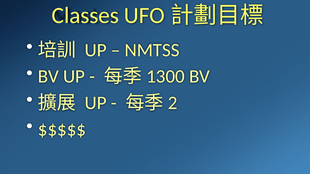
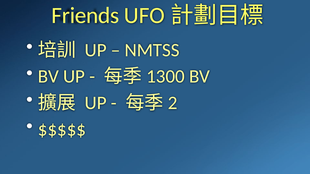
Classes: Classes -> Friends (85, 15)
